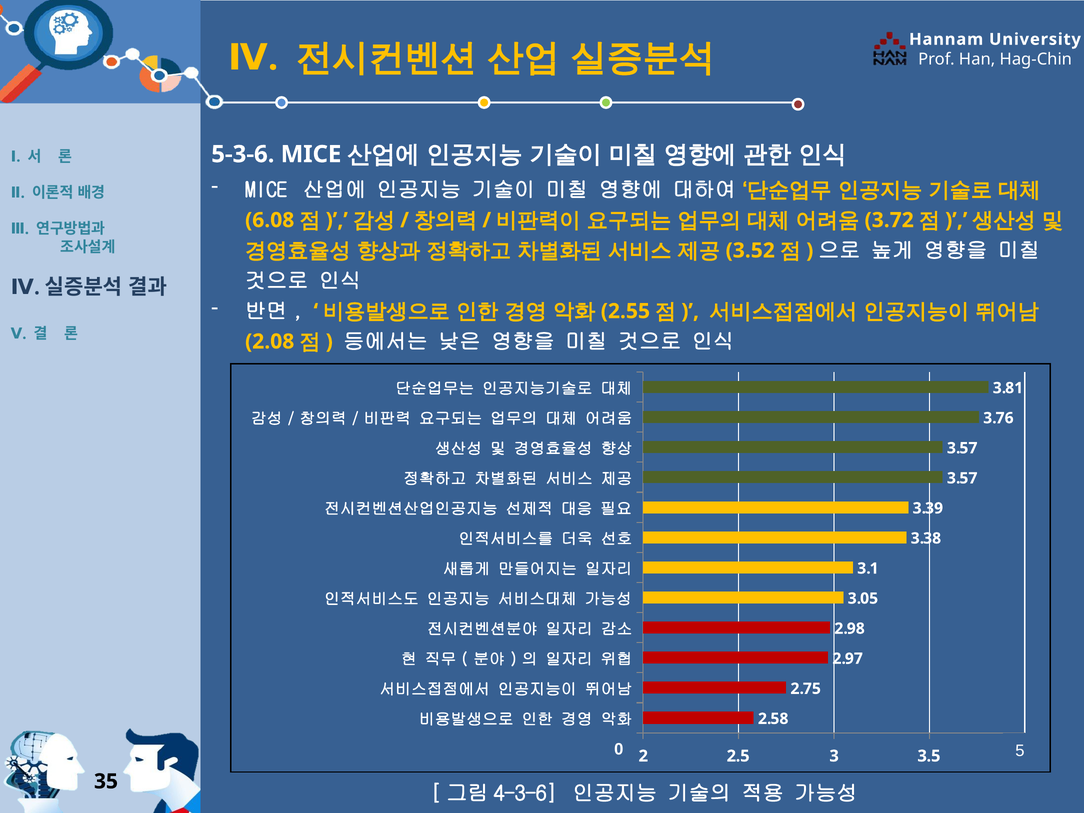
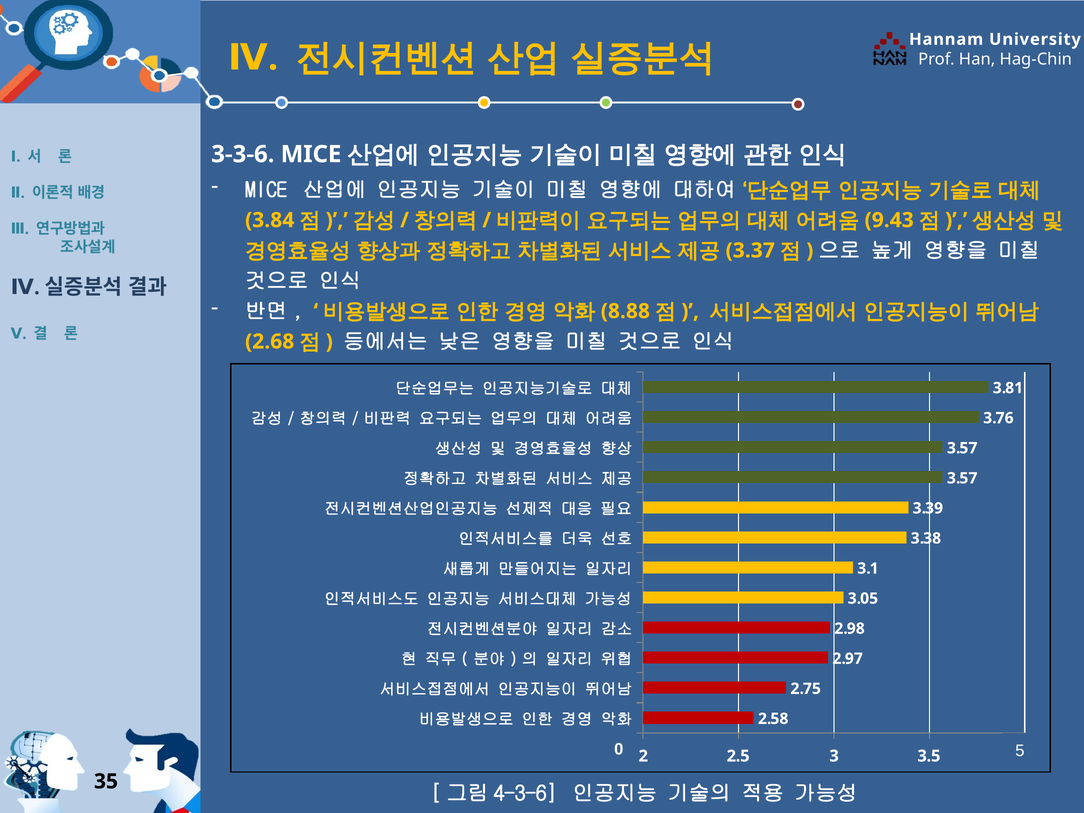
5-3-6: 5-3-6 -> 3-3-6 (243, 154)
6.08: 6.08 -> 3.84 (270, 220)
3.72: 3.72 -> 9.43 (889, 220)
3.52: 3.52 -> 3.37 (750, 251)
2.55: 2.55 -> 8.88 (625, 311)
2.08: 2.08 -> 2.68 (270, 342)
